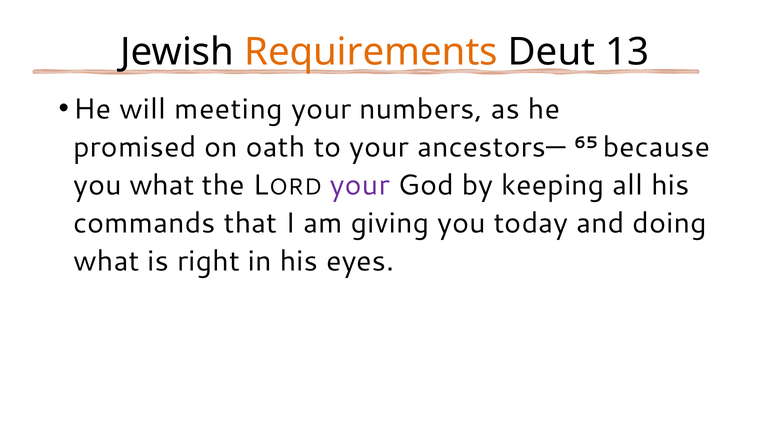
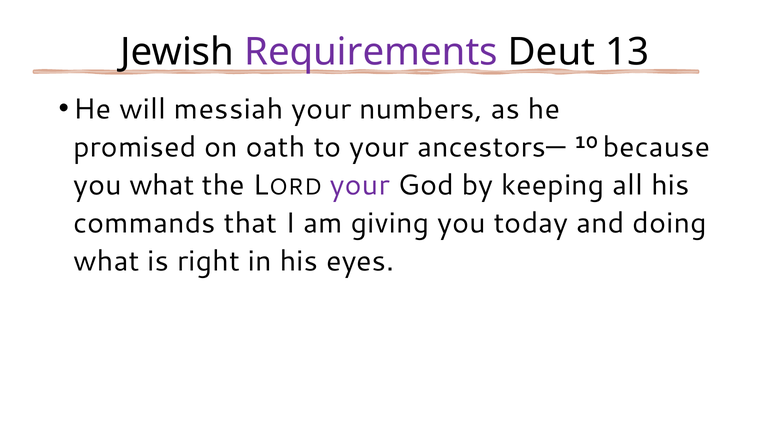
Requirements colour: orange -> purple (371, 52)
meeting: meeting -> messiah (229, 109)
65: 65 -> 10 (586, 143)
